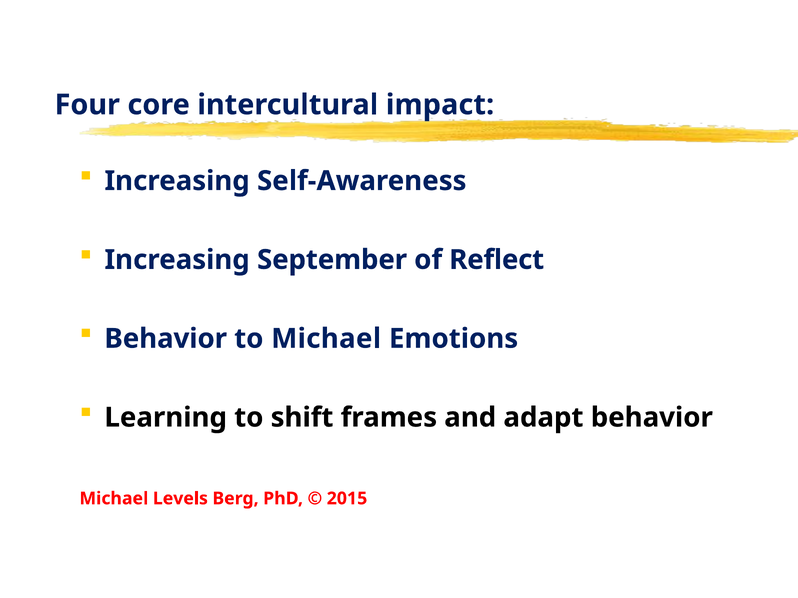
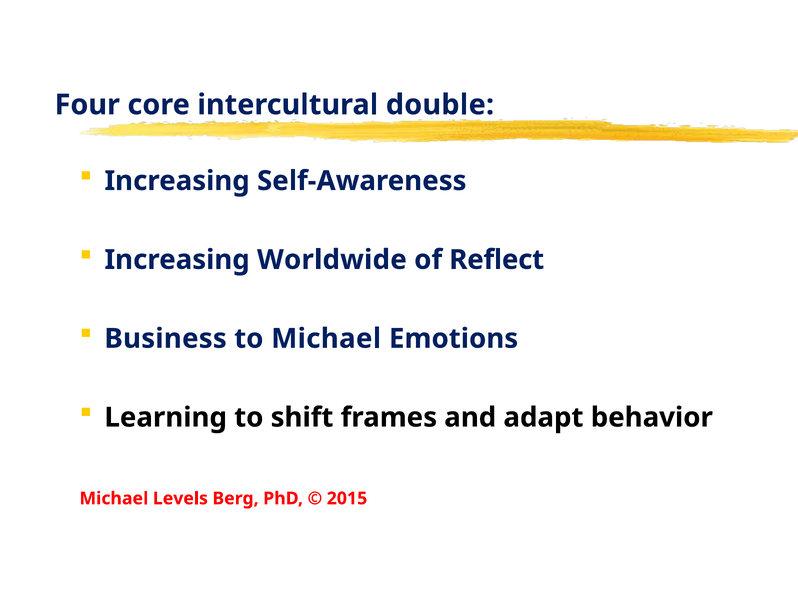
impact: impact -> double (440, 105)
September: September -> Worldwide (332, 260)
Behavior: Behavior -> Business (166, 339)
